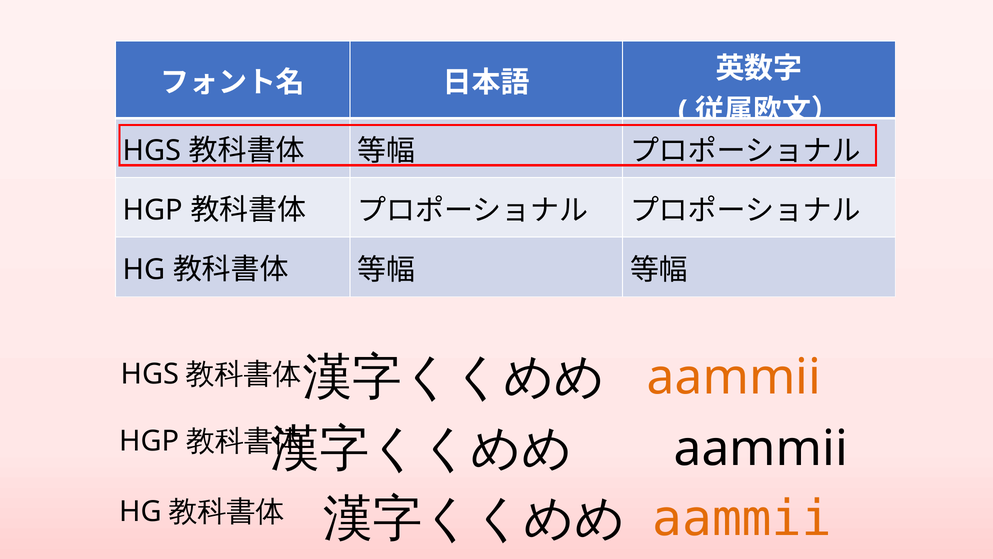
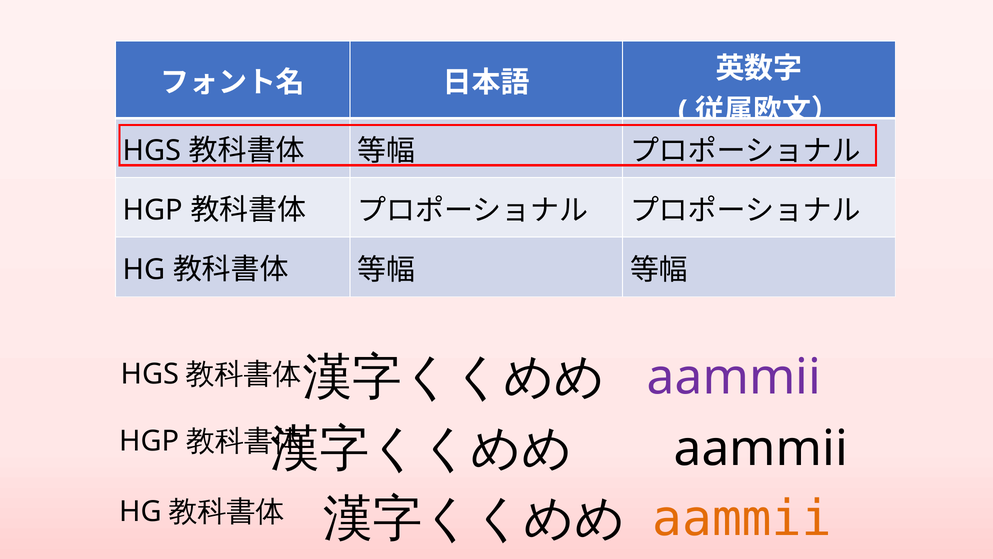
aammii colour: orange -> purple (734, 377)
